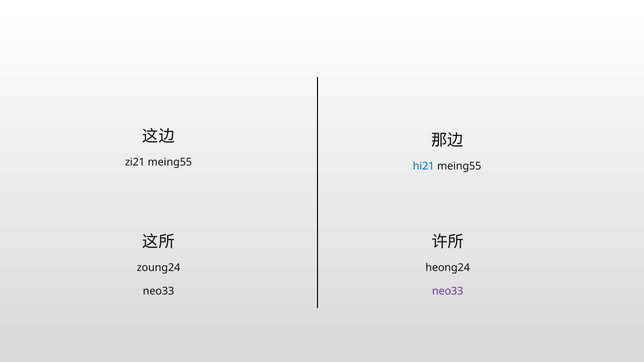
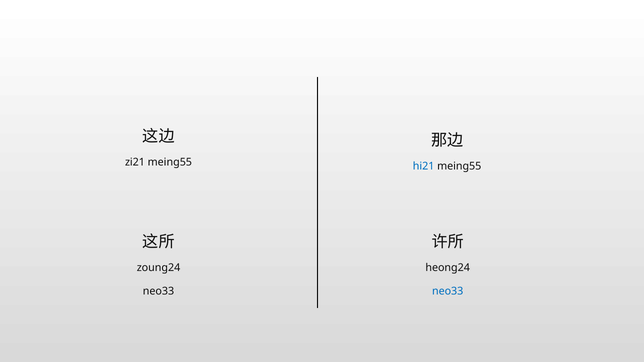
neo33 colour: purple -> blue (448, 291)
